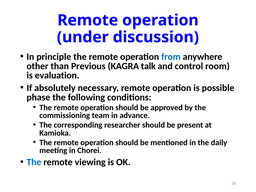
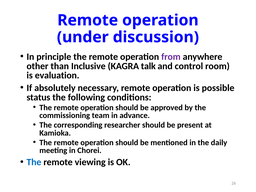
from colour: blue -> purple (171, 57)
Previous: Previous -> Inclusive (88, 66)
phase: phase -> status (38, 97)
